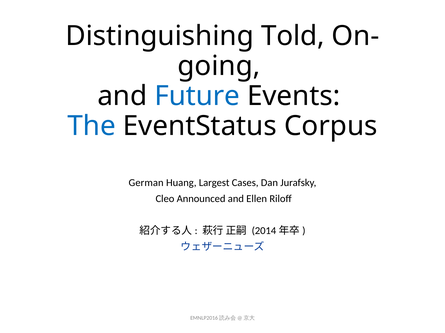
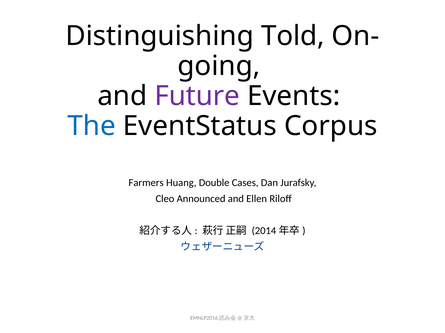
Future colour: blue -> purple (197, 96)
German: German -> Farmers (146, 183)
Largest: Largest -> Double (214, 183)
